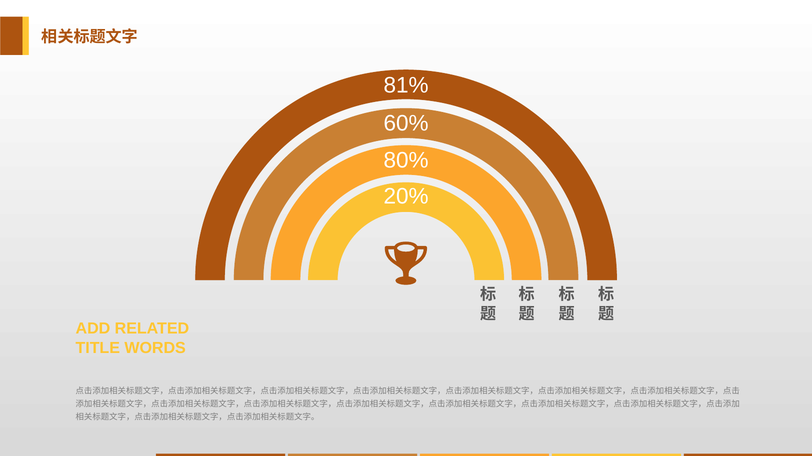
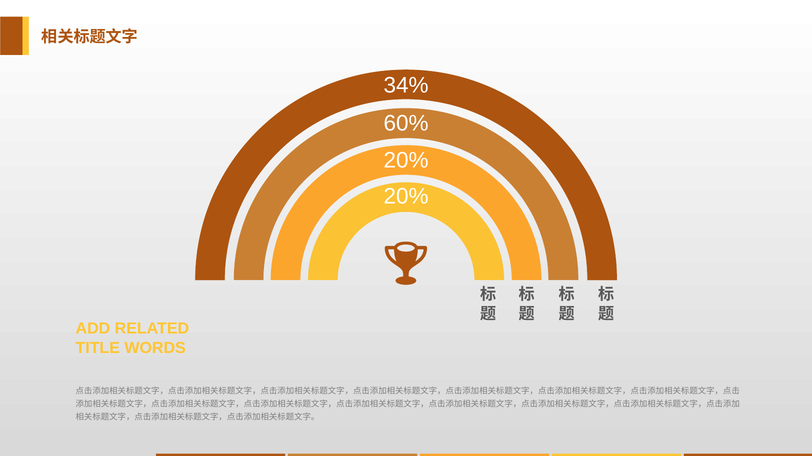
81%: 81% -> 34% (406, 86)
80%: 80% -> 20% (406, 161)
